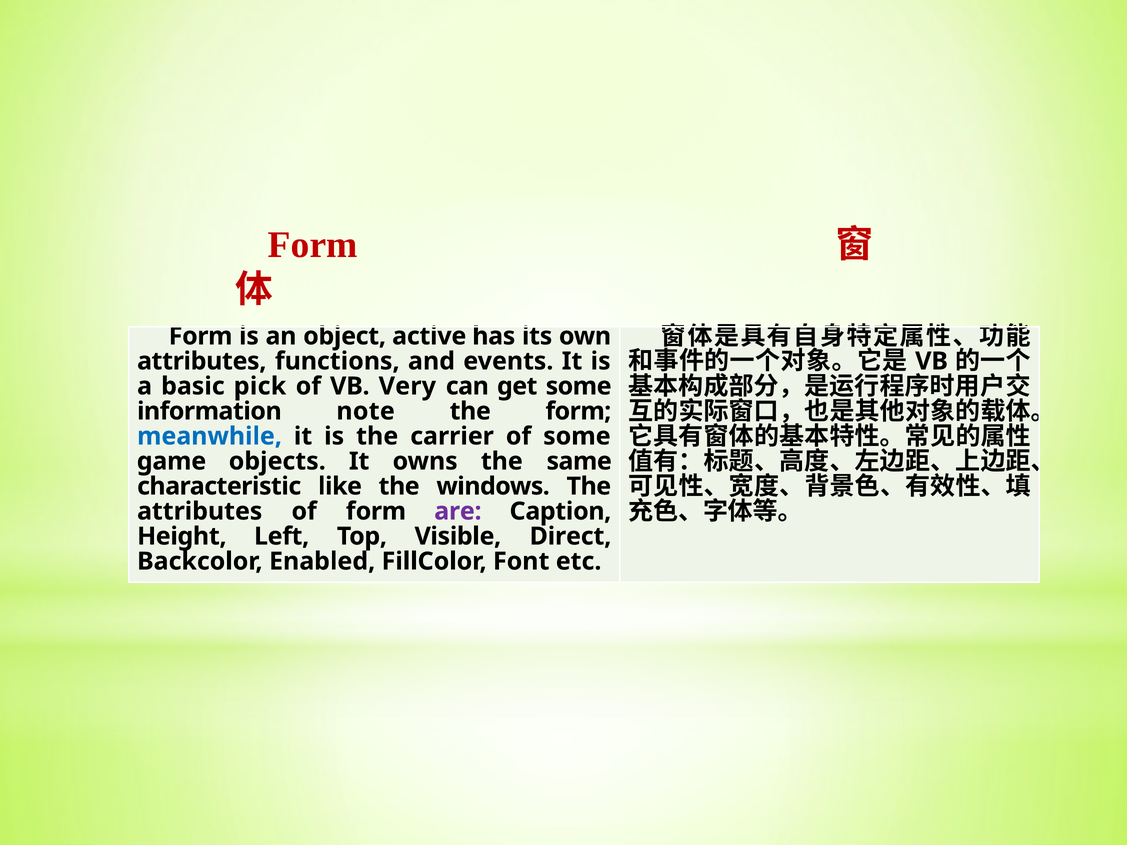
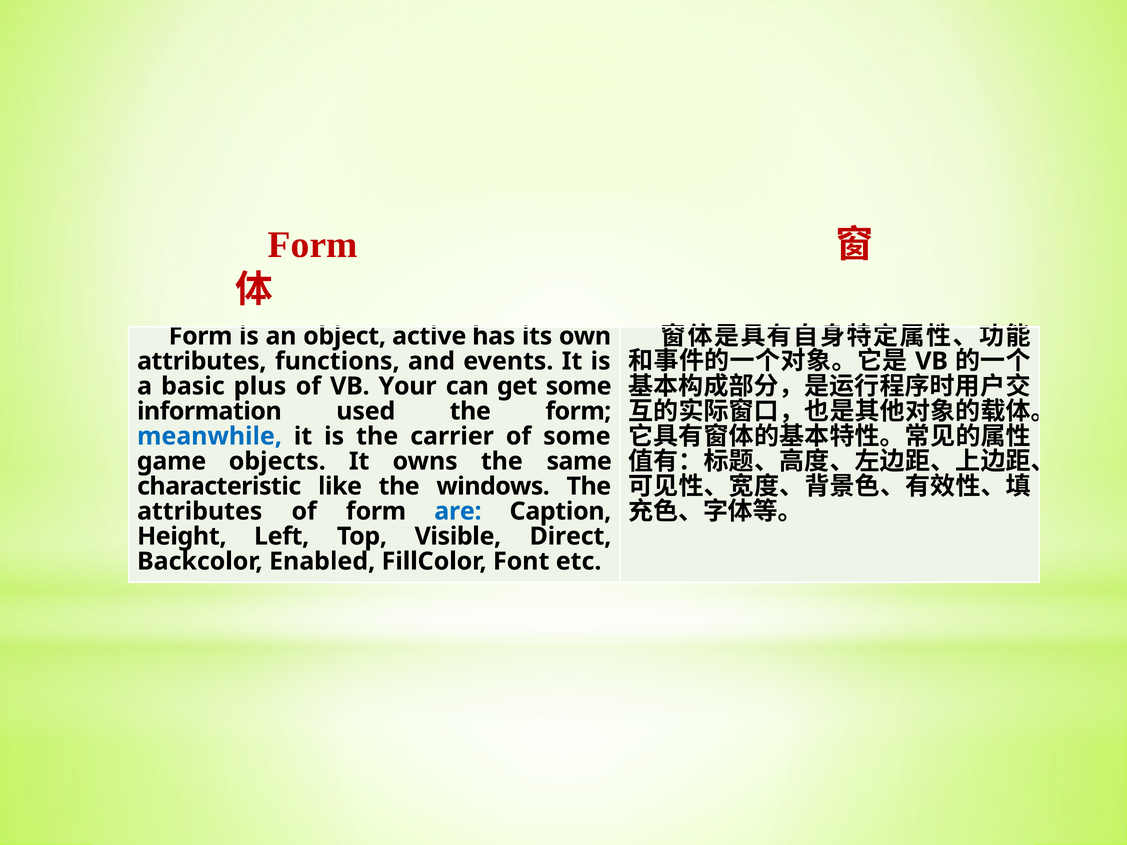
pick: pick -> plus (260, 386)
Very: Very -> Your (408, 386)
note: note -> used (366, 411)
are colour: purple -> blue (458, 511)
